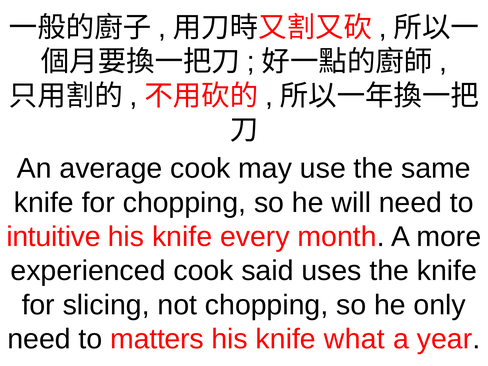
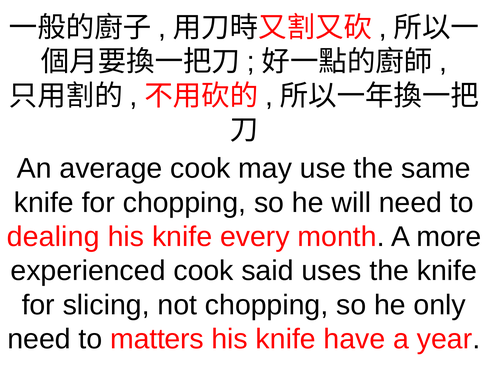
intuitive: intuitive -> dealing (53, 237)
what: what -> have (354, 339)
